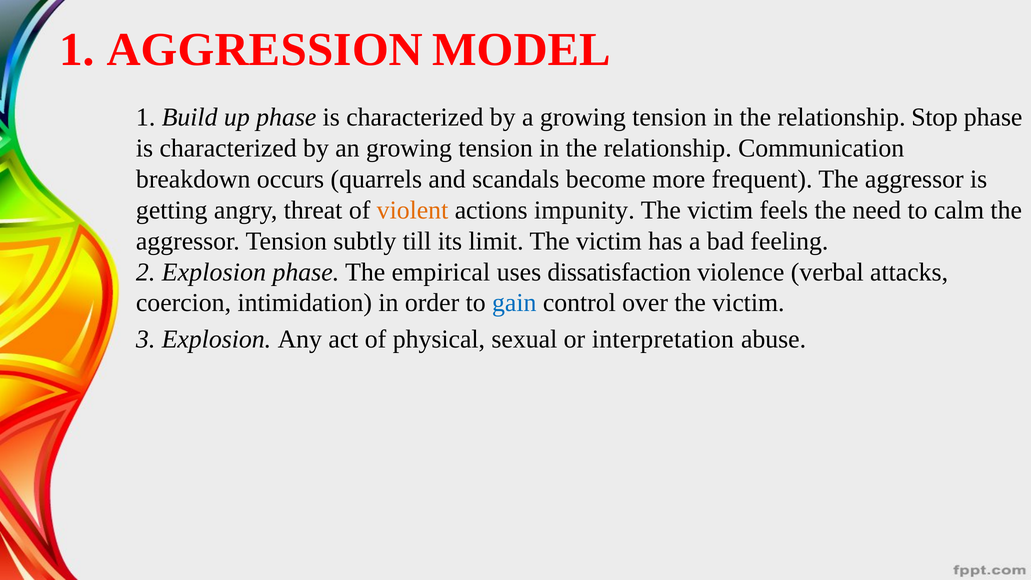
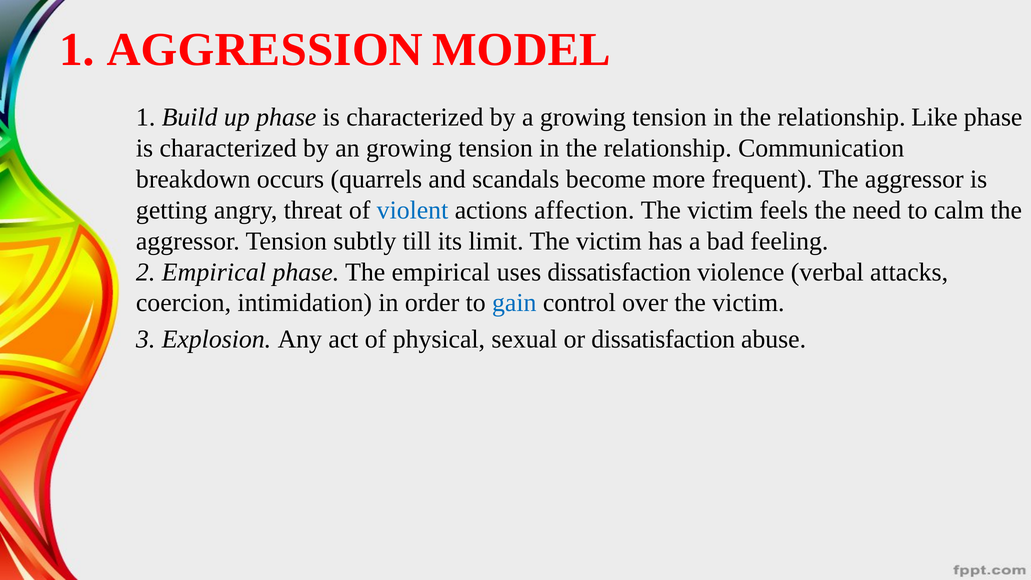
Stop: Stop -> Like (935, 117)
violent colour: orange -> blue (413, 210)
impunity: impunity -> affection (584, 210)
2 Explosion: Explosion -> Empirical (214, 272)
or interpretation: interpretation -> dissatisfaction (663, 339)
